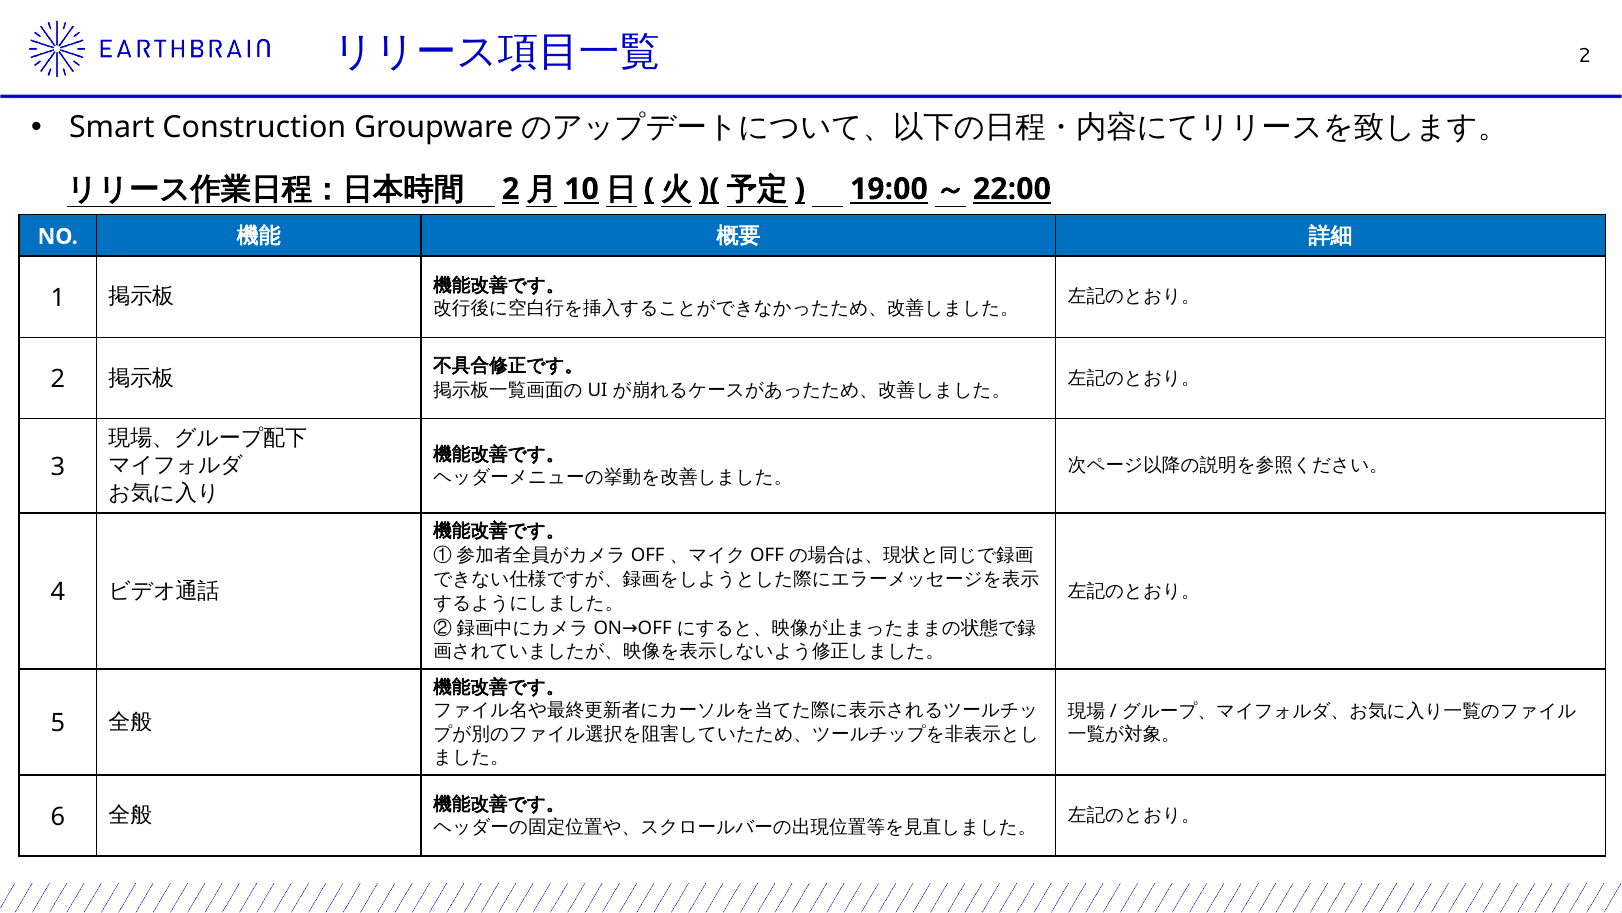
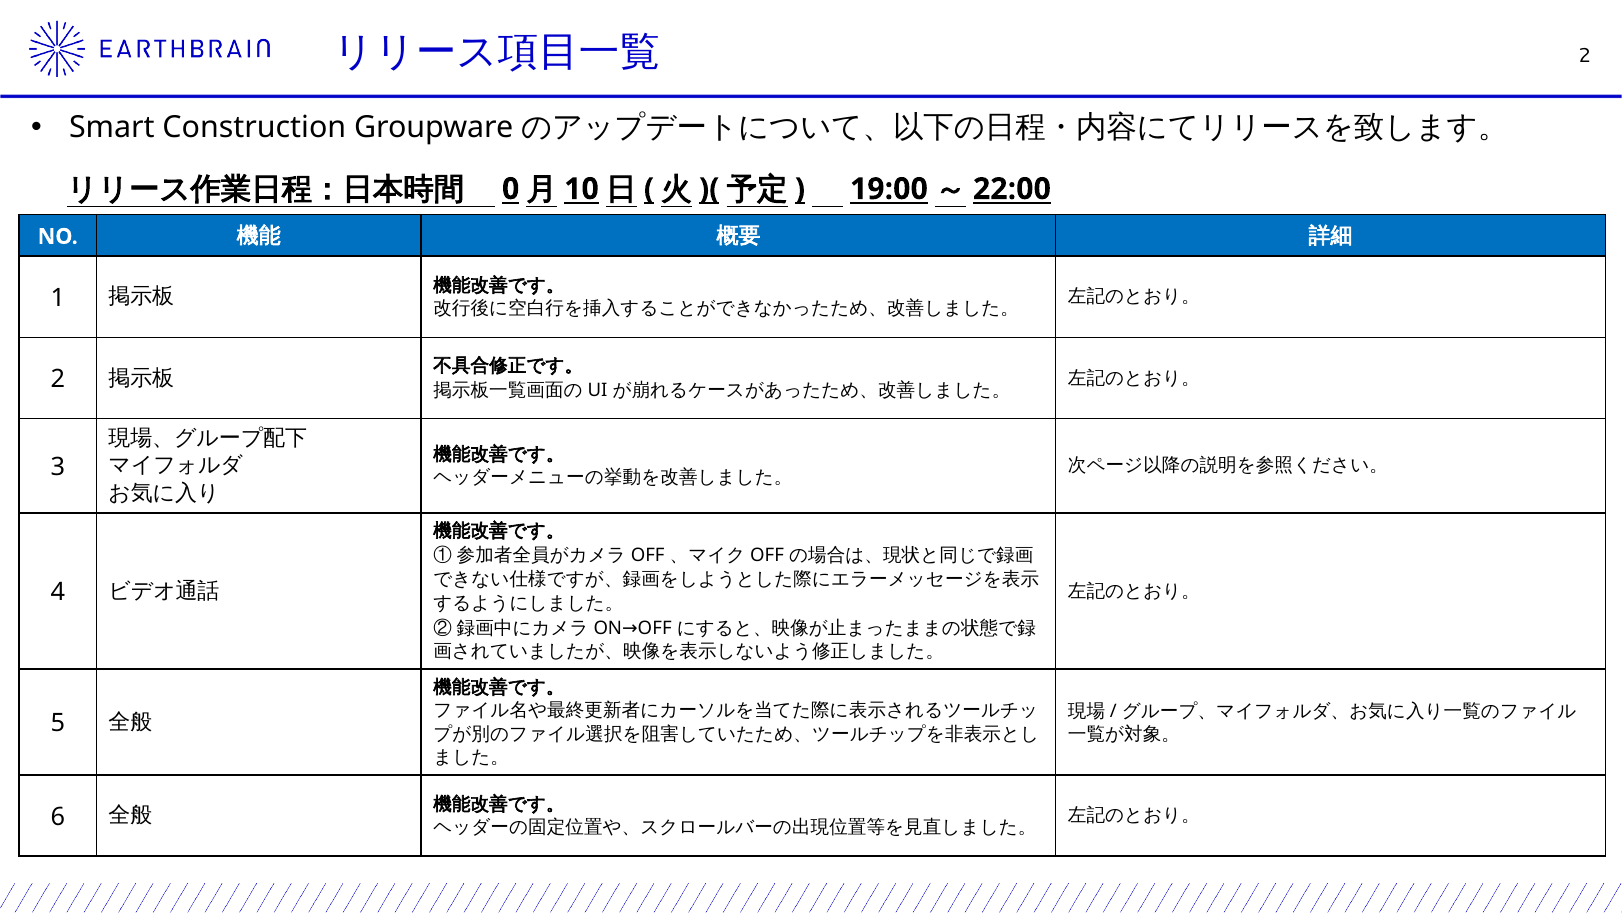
2: 2 -> 0 (511, 189)
